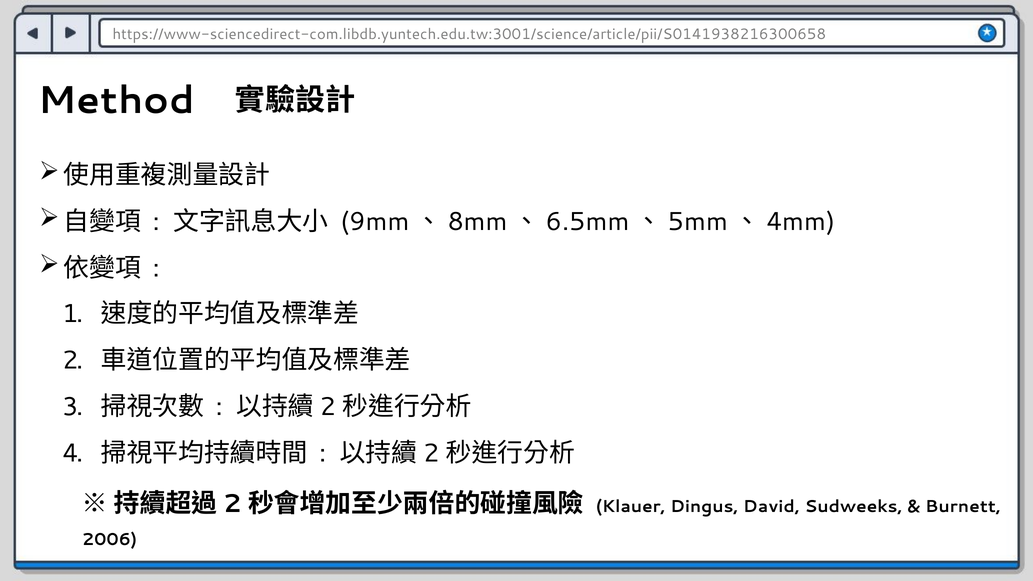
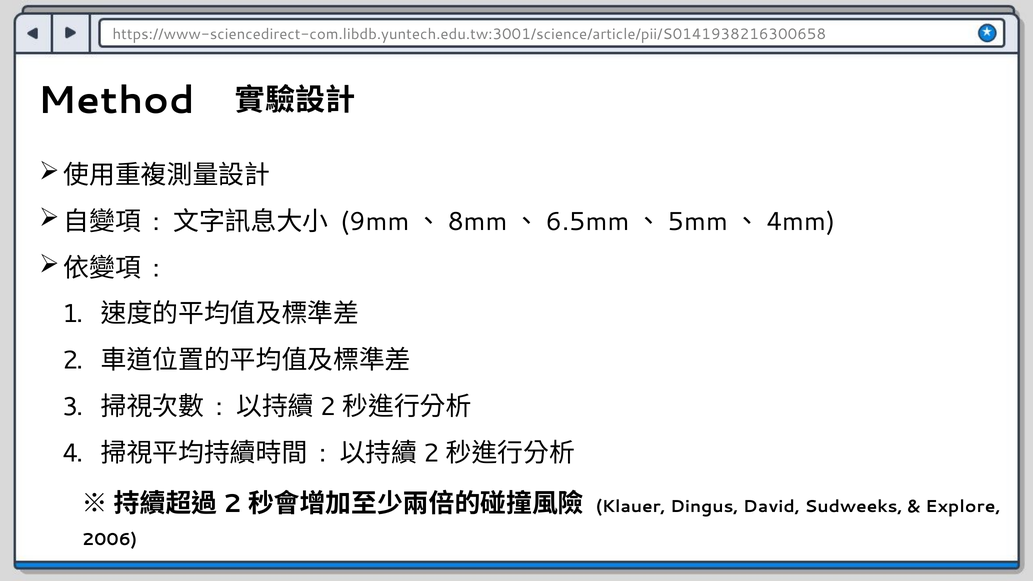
Burnett: Burnett -> Explore (963, 507)
